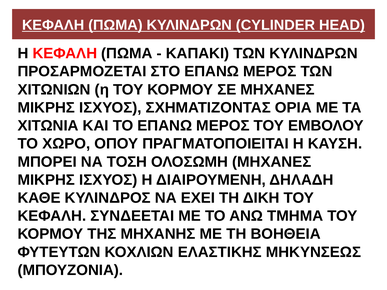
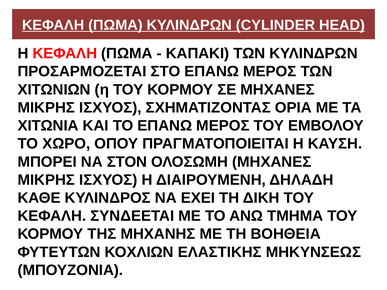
ΤΟΣΗ: ΤΟΣΗ -> ΣΤΟΝ (127, 162)
